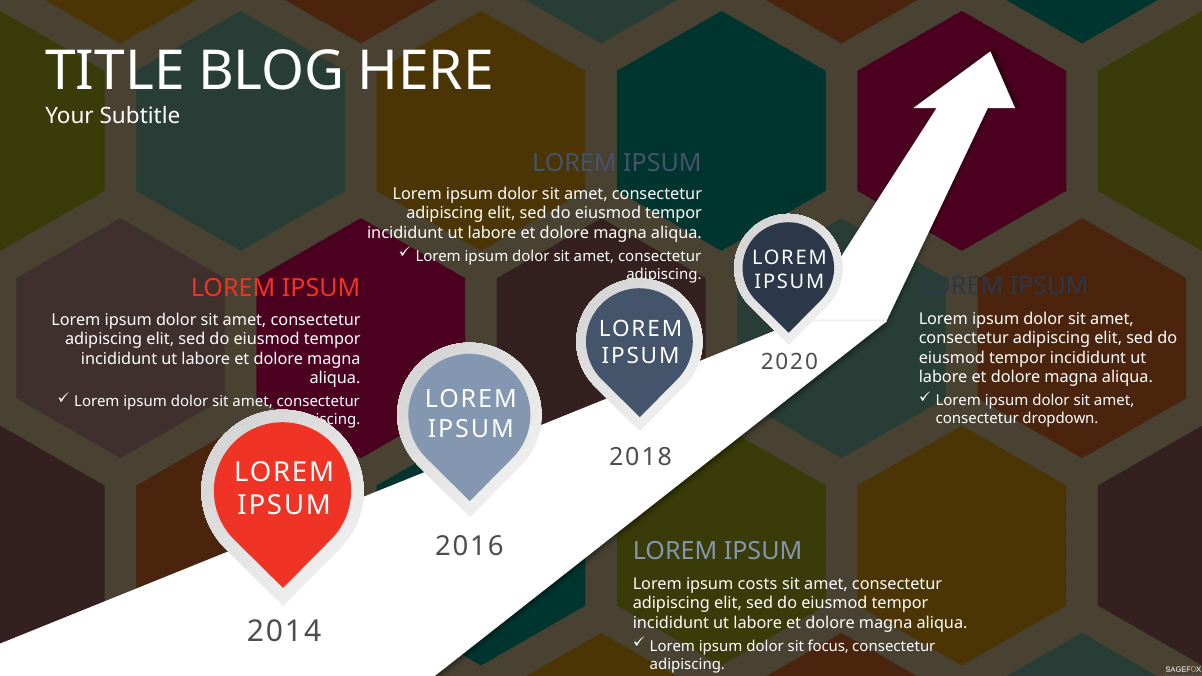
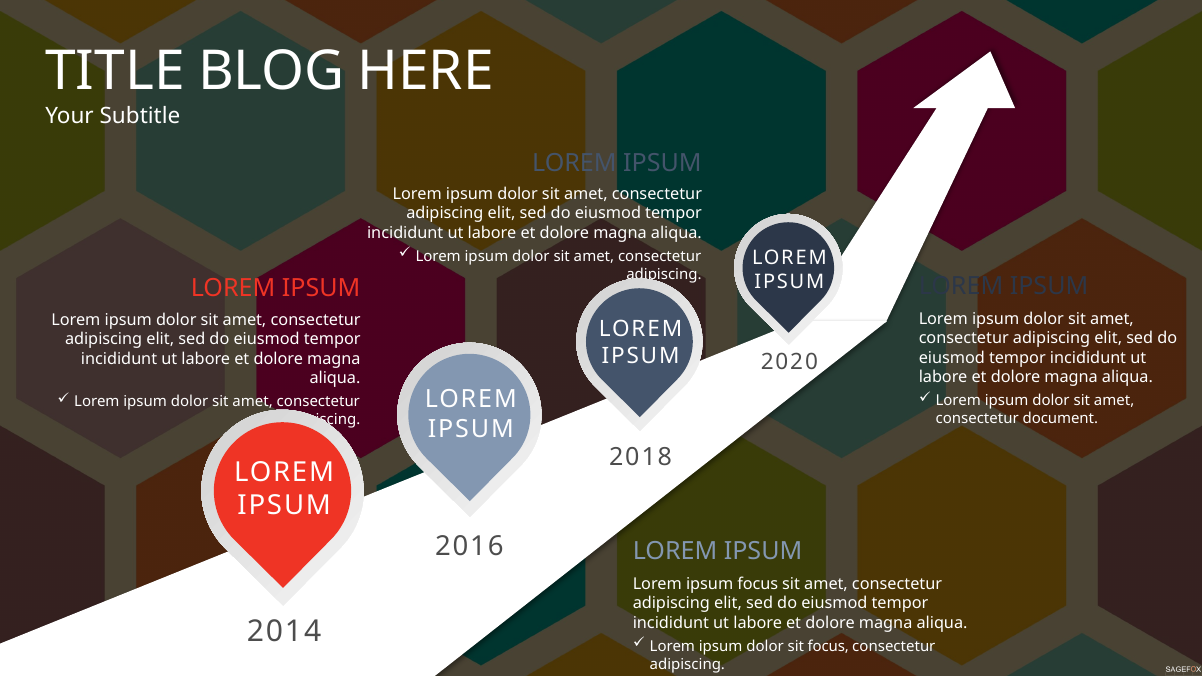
dropdown: dropdown -> document (1060, 419)
ipsum costs: costs -> focus (758, 584)
